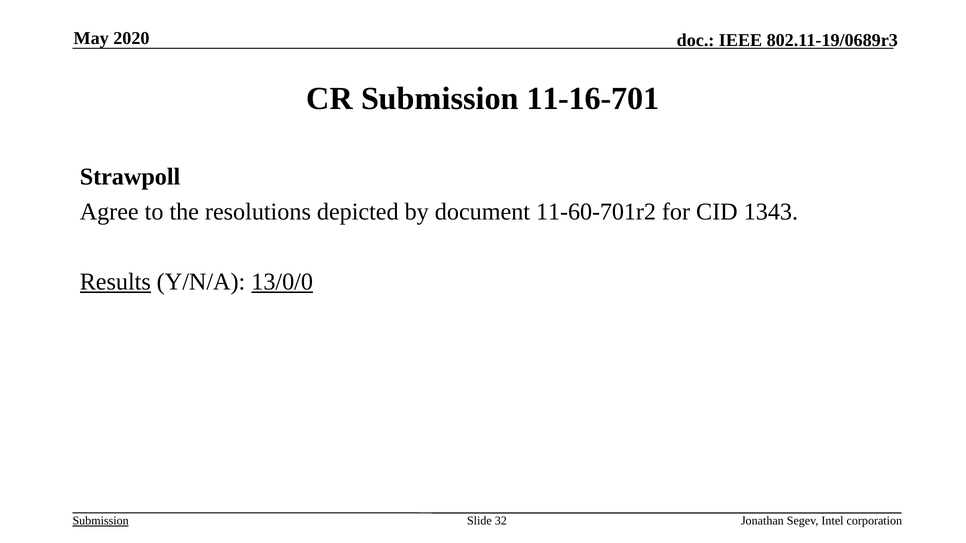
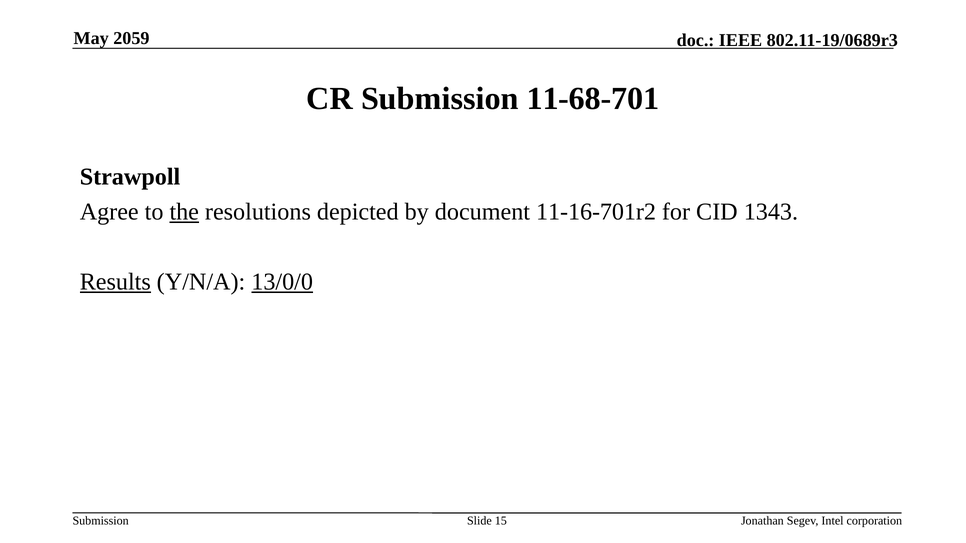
2020: 2020 -> 2059 (131, 38)
11-16-701: 11-16-701 -> 11-68-701 (593, 99)
the underline: none -> present (184, 212)
11-60-701r2: 11-60-701r2 -> 11-16-701r2 (596, 212)
Submission underline: present -> none (101, 521)
32: 32 -> 15 (501, 521)
